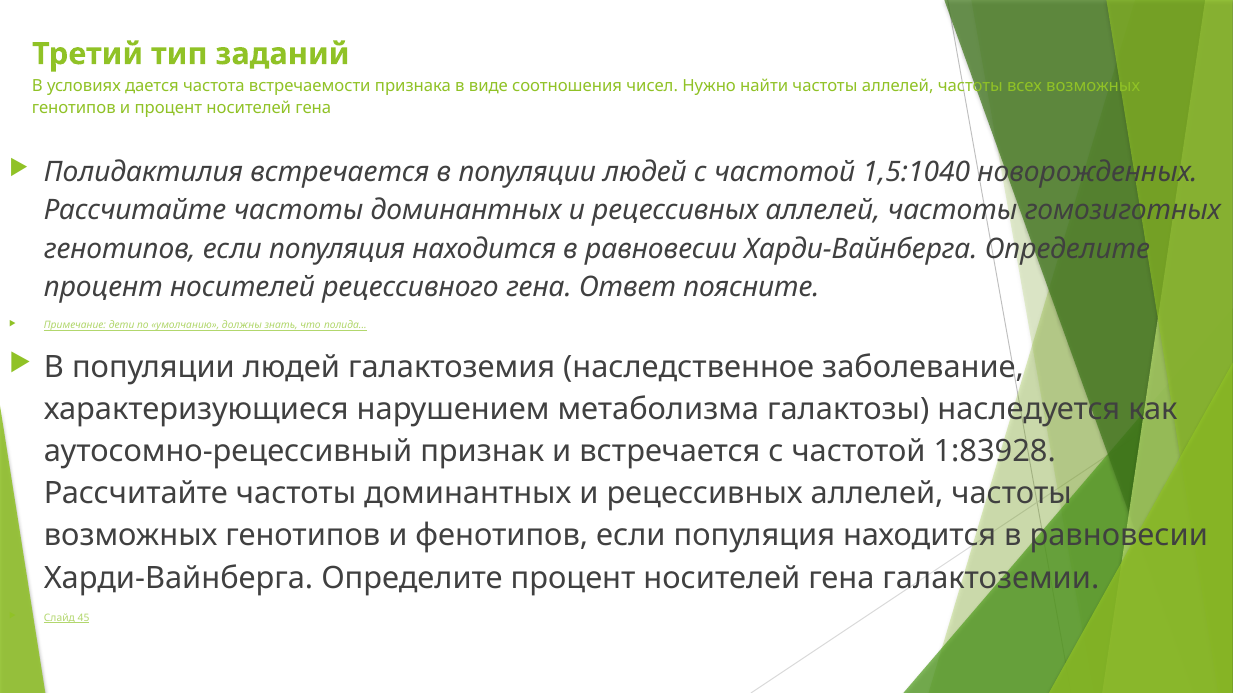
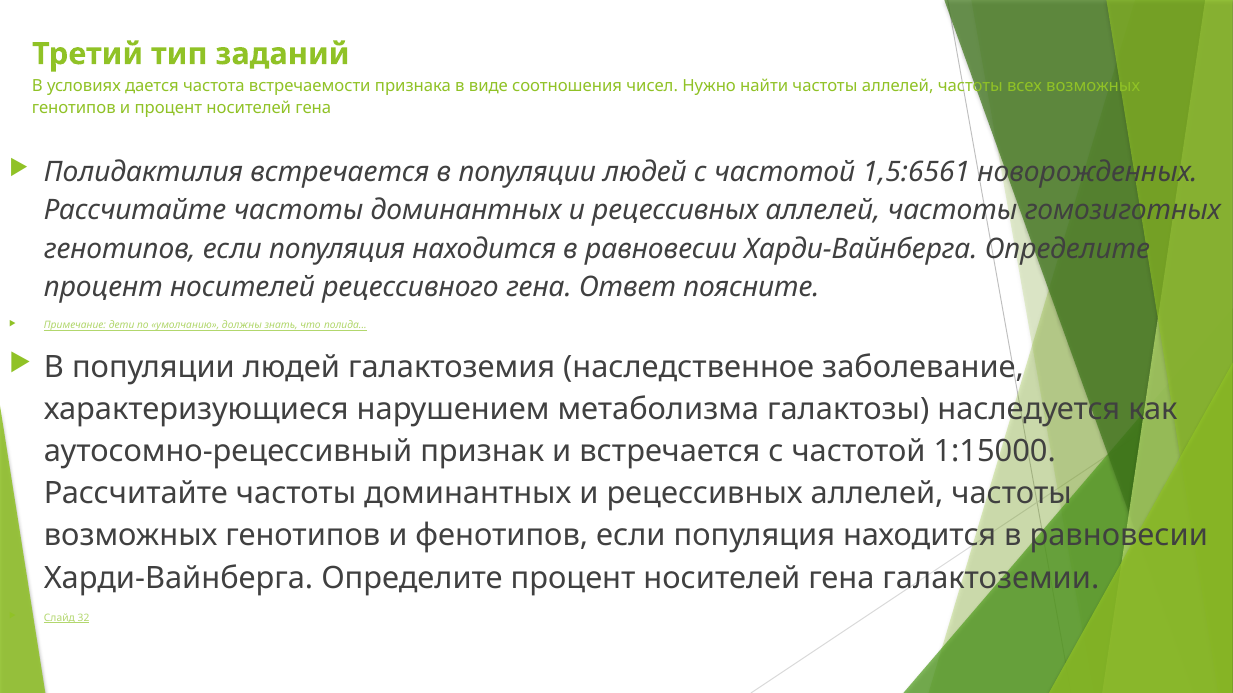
1,5:1040: 1,5:1040 -> 1,5:6561 (916, 172)
1:83928: 1:83928 -> 1:15000 (995, 452)
45: 45 -> 32 (84, 618)
